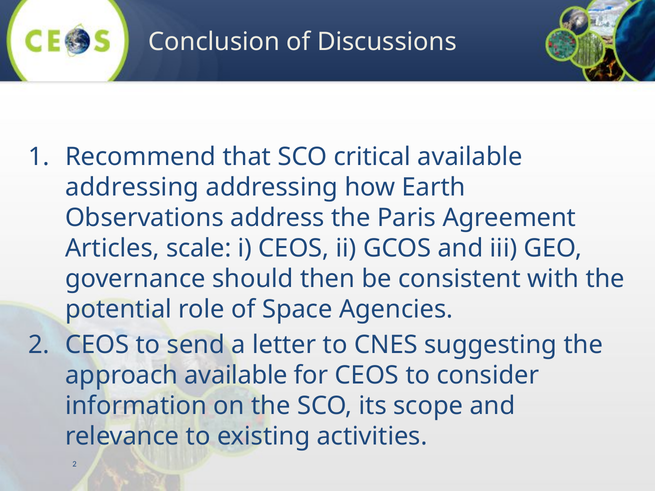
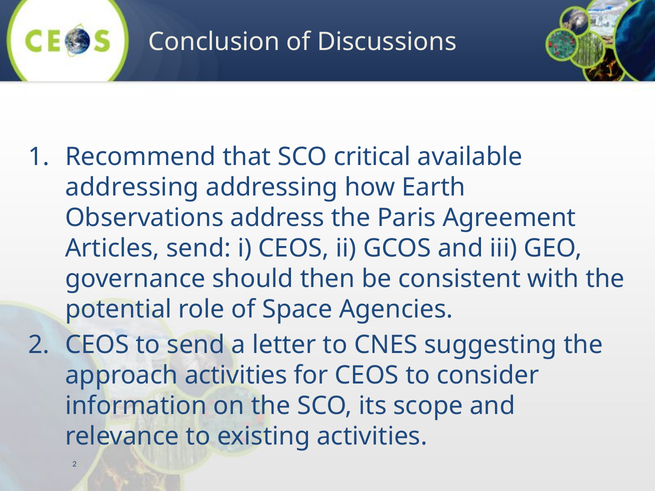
Articles scale: scale -> send (199, 249)
approach available: available -> activities (236, 375)
